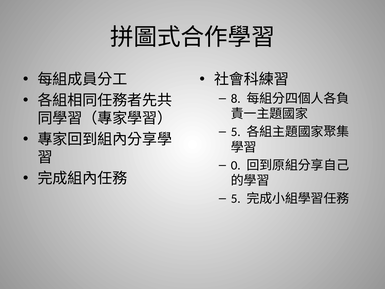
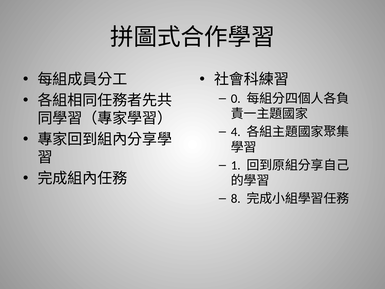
8: 8 -> 0 (236, 98)
5: 5 -> 4 (236, 132)
0: 0 -> 1 (236, 165)
5: 5 -> 8 (236, 199)
